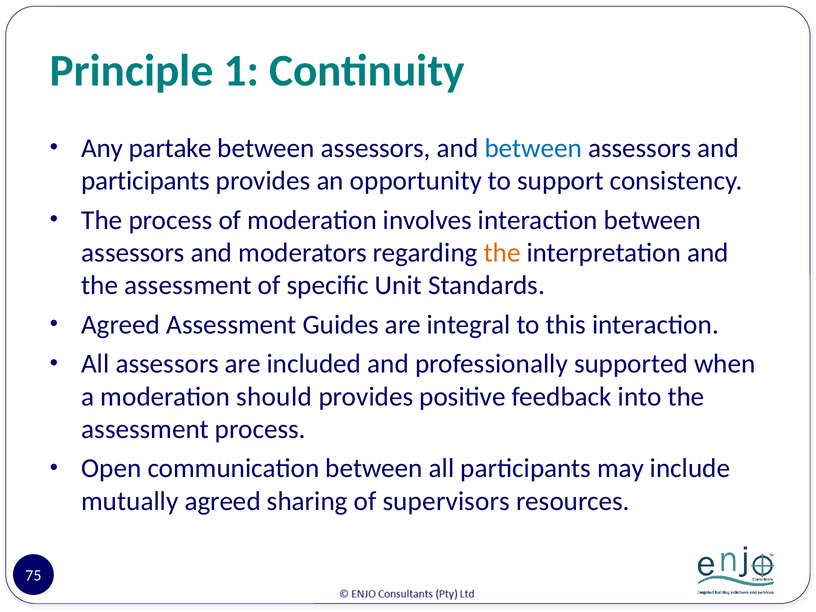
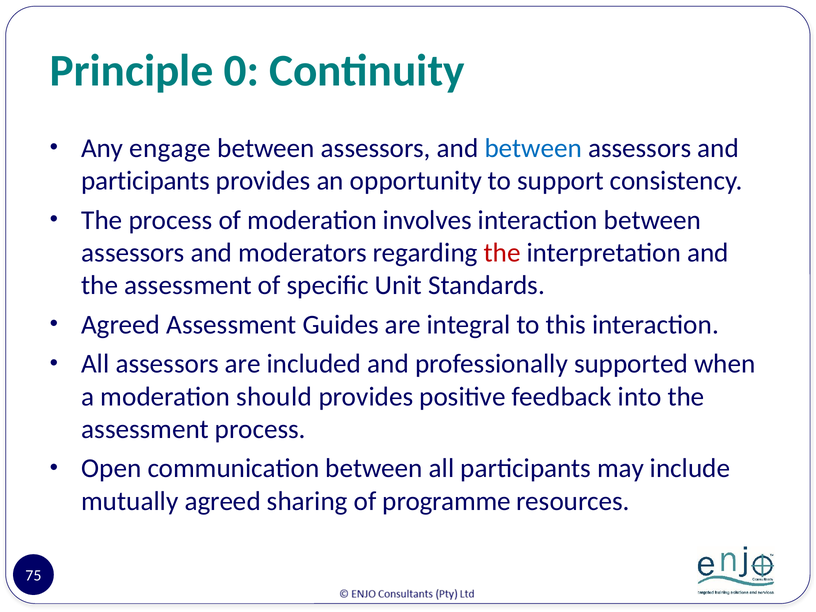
1: 1 -> 0 (241, 71)
partake: partake -> engage (170, 148)
the colour: orange -> red (502, 253)
supervisors: supervisors -> programme (447, 501)
